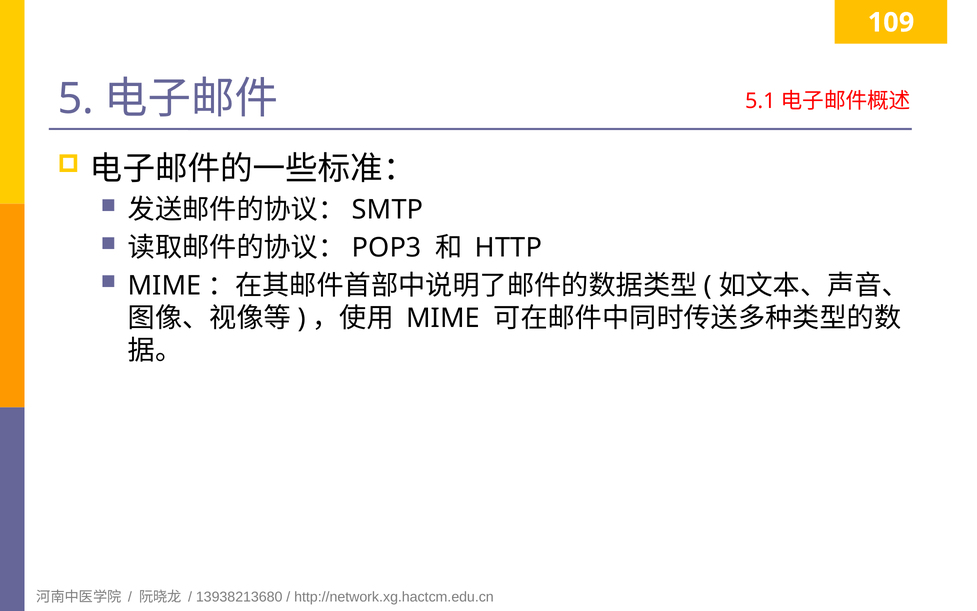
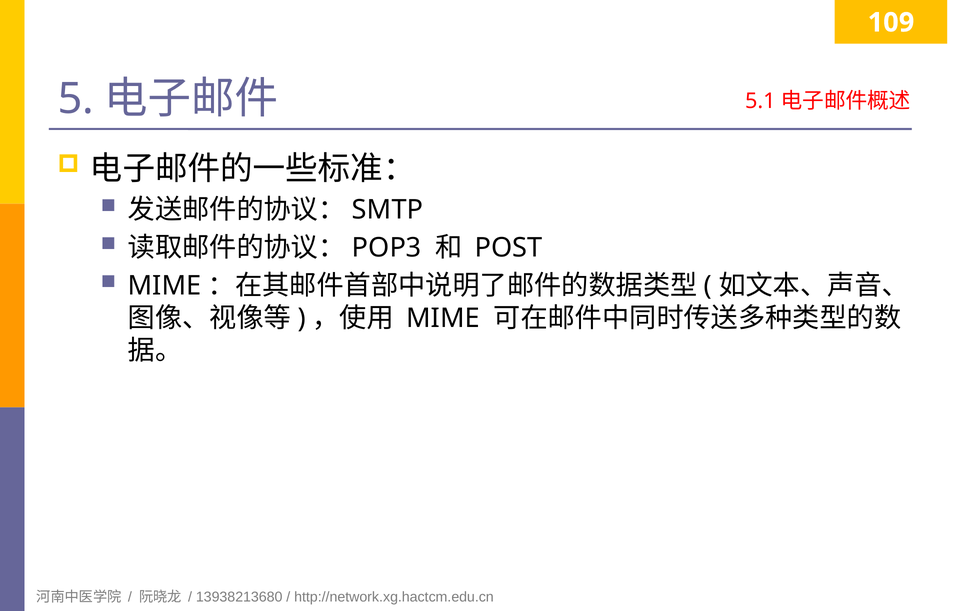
HTTP: HTTP -> POST (509, 248)
